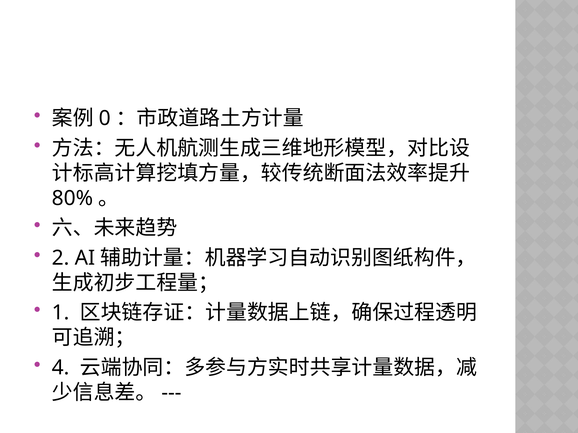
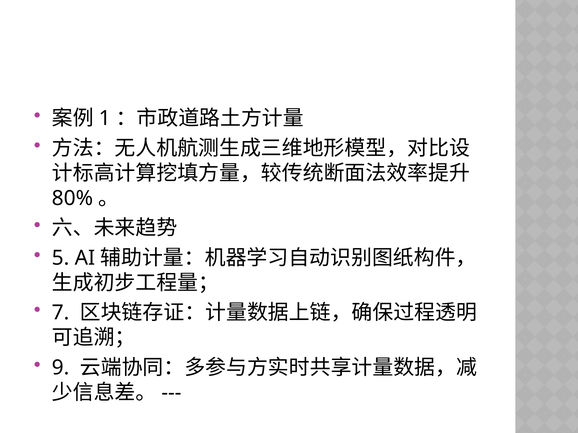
0: 0 -> 1 (105, 119)
2: 2 -> 5 (61, 258)
1: 1 -> 7 (61, 313)
4: 4 -> 9 (61, 368)
